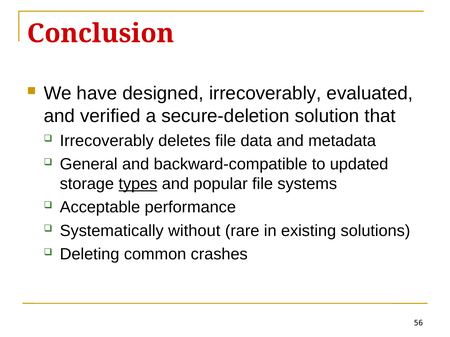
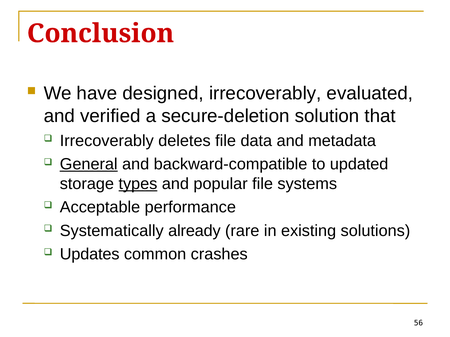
General underline: none -> present (89, 165)
without: without -> already (194, 231)
Deleting: Deleting -> Updates (90, 255)
